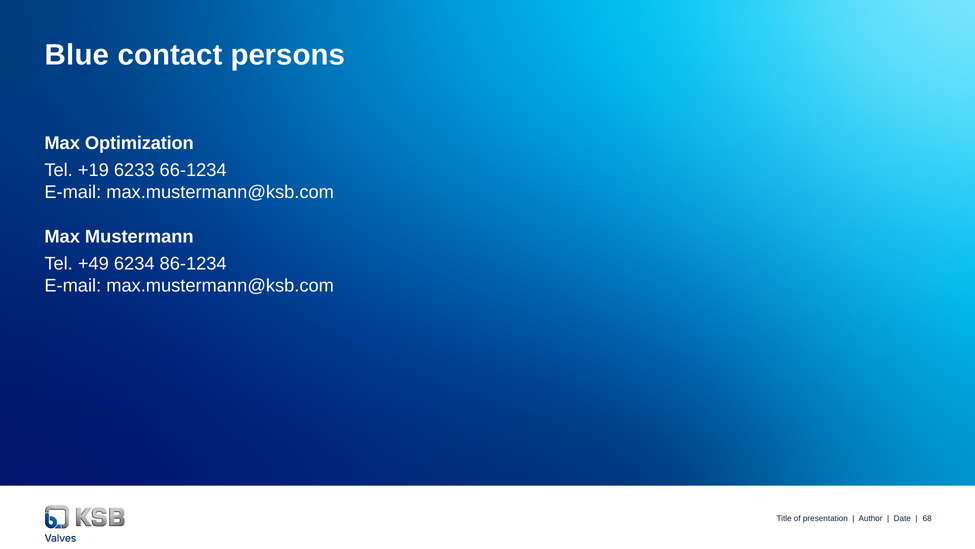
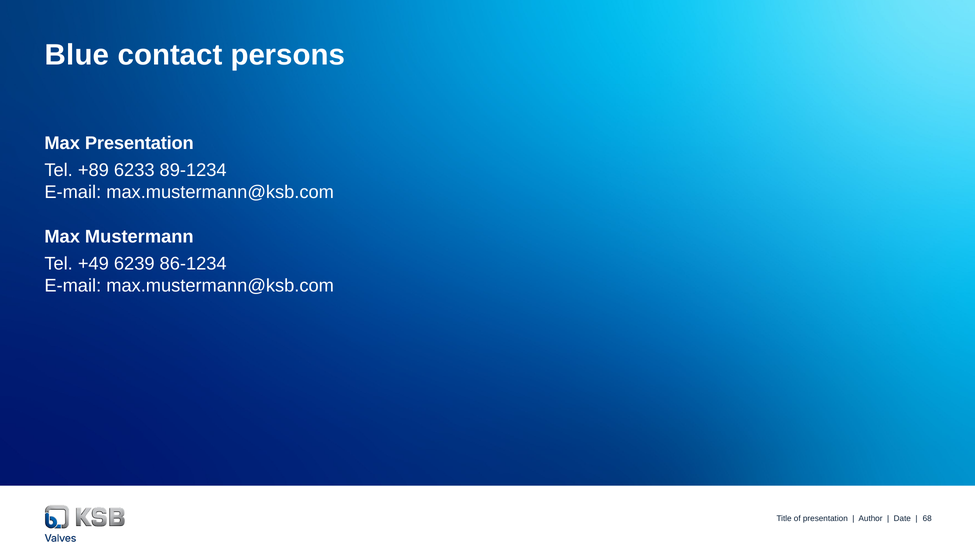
Max Optimization: Optimization -> Presentation (139, 143)
+19: +19 -> +89 (93, 170)
66-1234: 66-1234 -> 89-1234 (193, 170)
6234: 6234 -> 6239 (134, 263)
